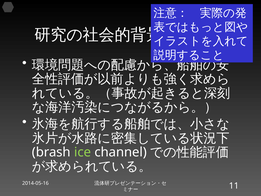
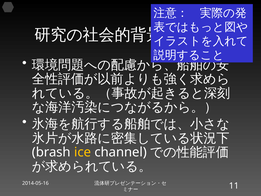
ice colour: light green -> yellow (83, 152)
